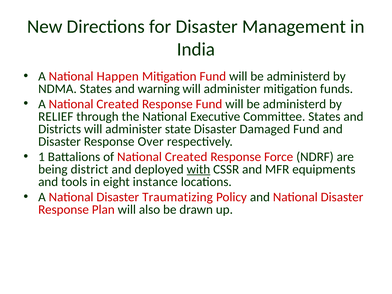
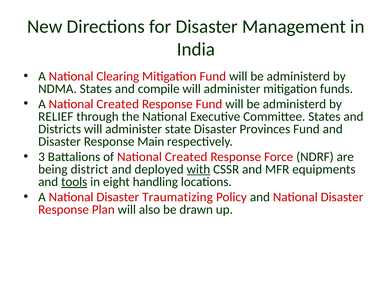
Happen: Happen -> Clearing (118, 76)
warning: warning -> compile (159, 89)
Damaged: Damaged -> Provinces (265, 129)
Over: Over -> Main (151, 142)
1: 1 -> 3 (42, 157)
tools underline: none -> present (74, 182)
instance: instance -> handling (155, 182)
